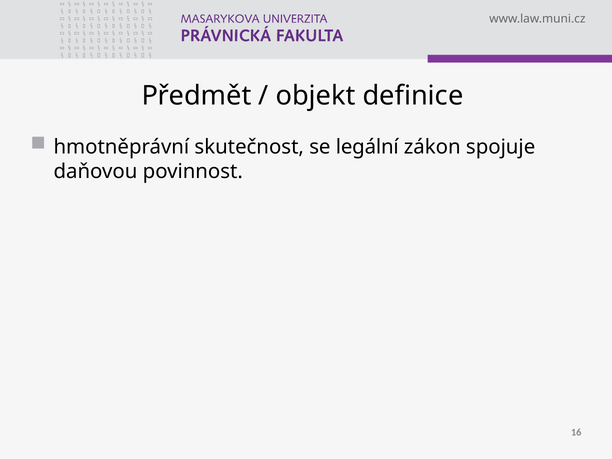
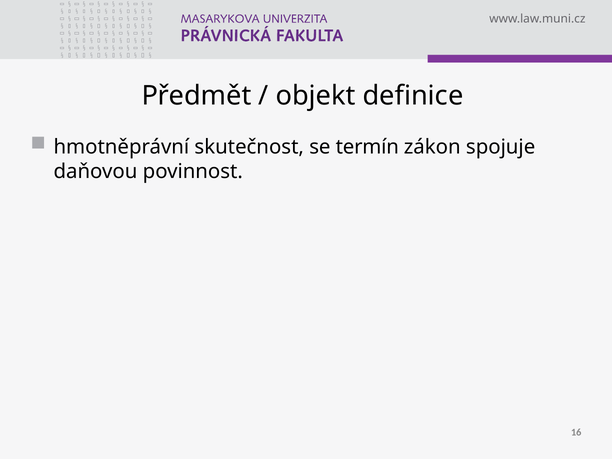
legální: legální -> termín (367, 147)
